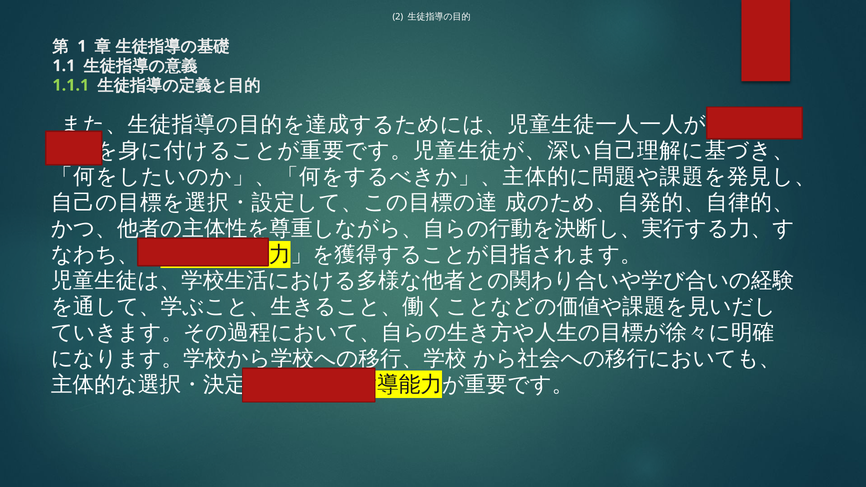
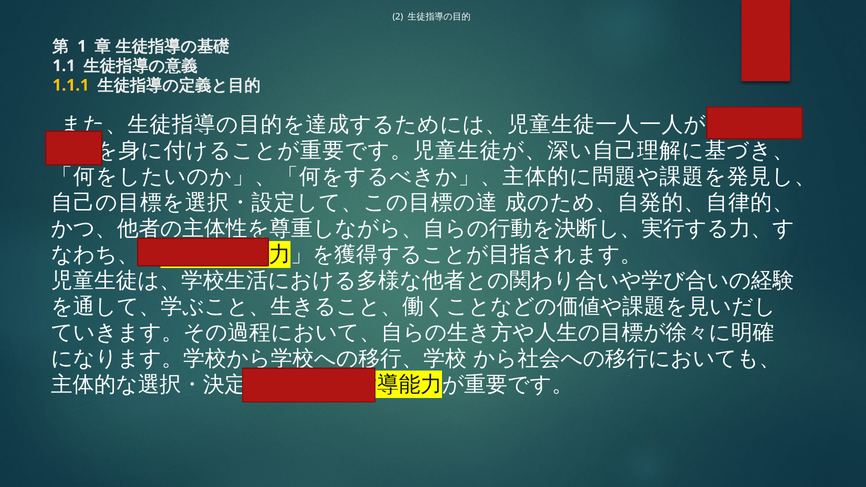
1.1.1 colour: light green -> yellow (71, 85)
